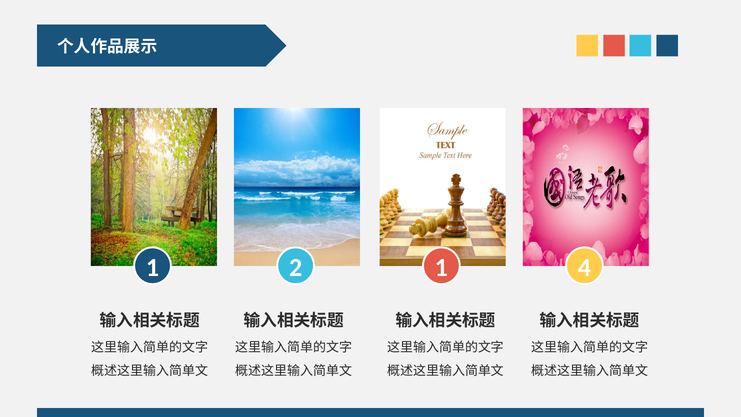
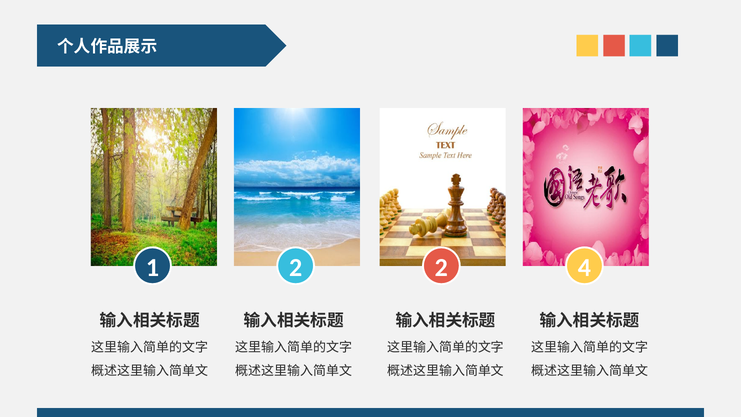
2 1: 1 -> 2 (441, 268)
